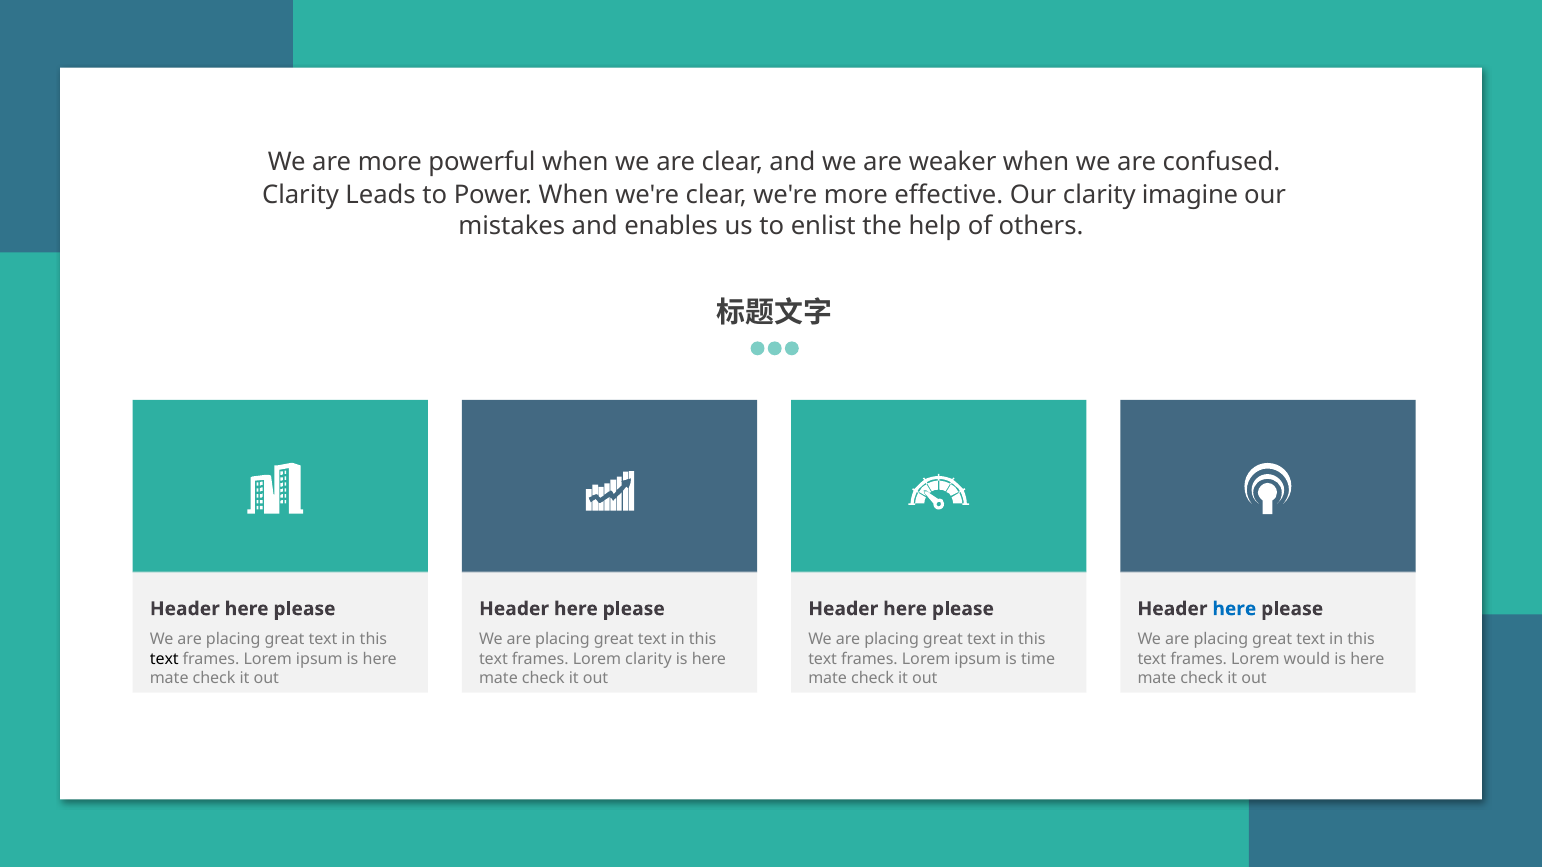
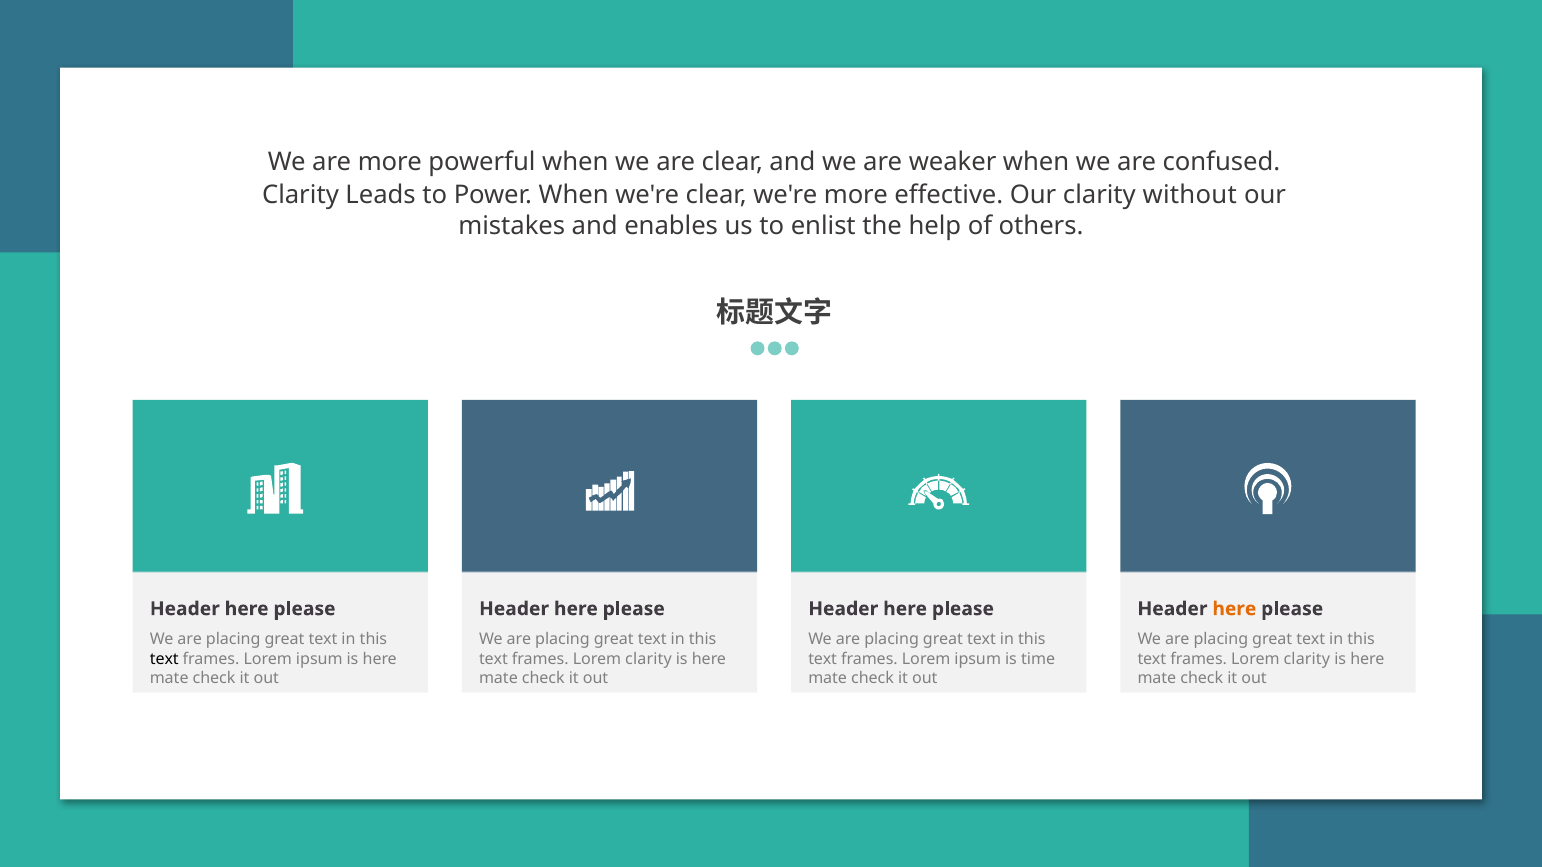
imagine: imagine -> without (1190, 195)
here colour: blue -> orange (1234, 609)
would: would -> clarity (1307, 659)
